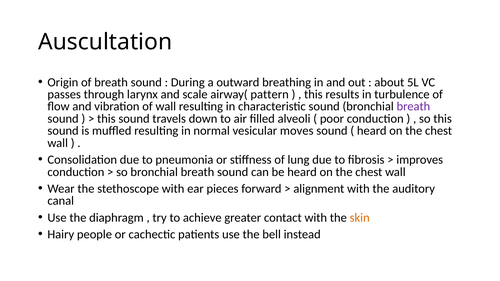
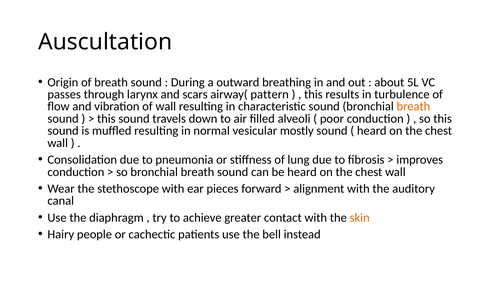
scale: scale -> scars (195, 94)
breath colour: purple -> orange (413, 107)
moves: moves -> mostly (297, 131)
